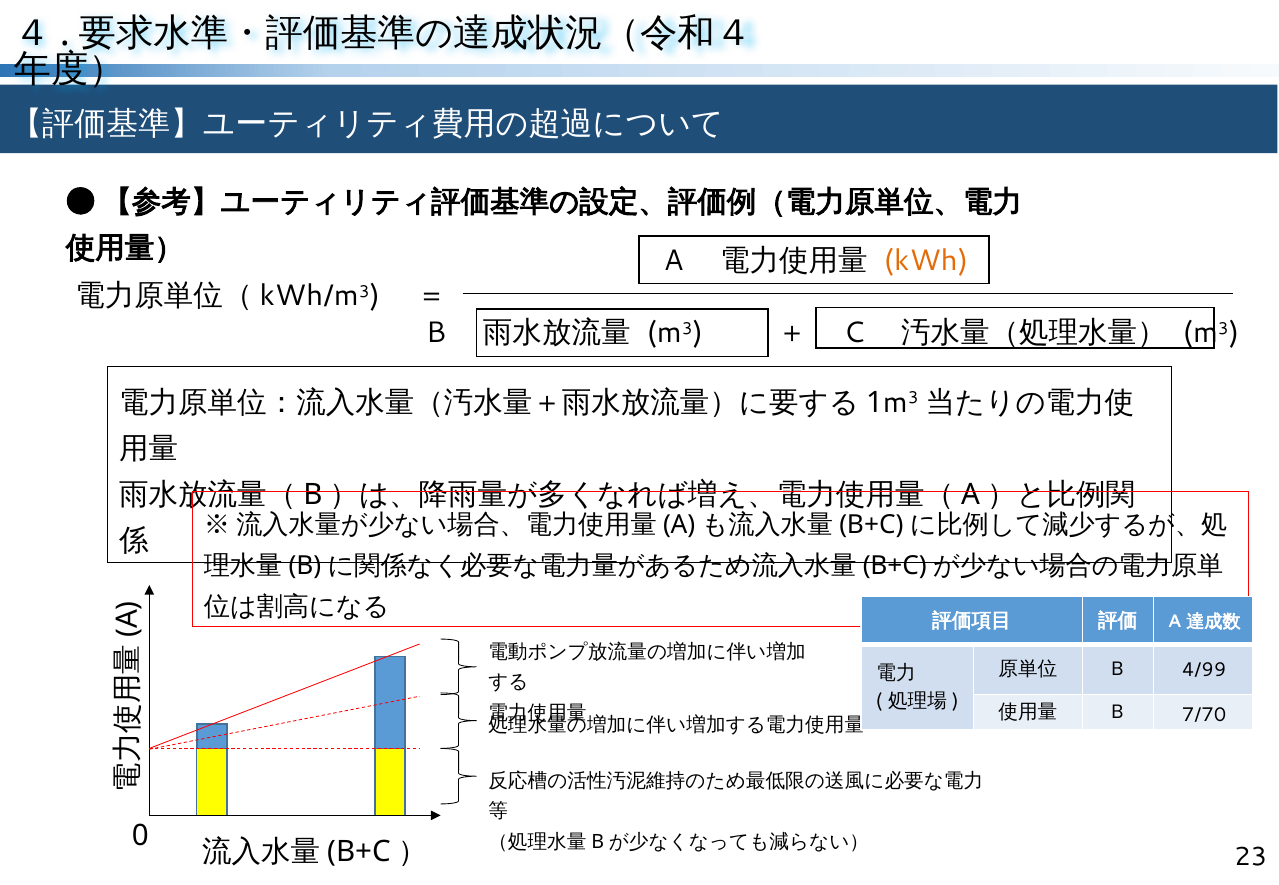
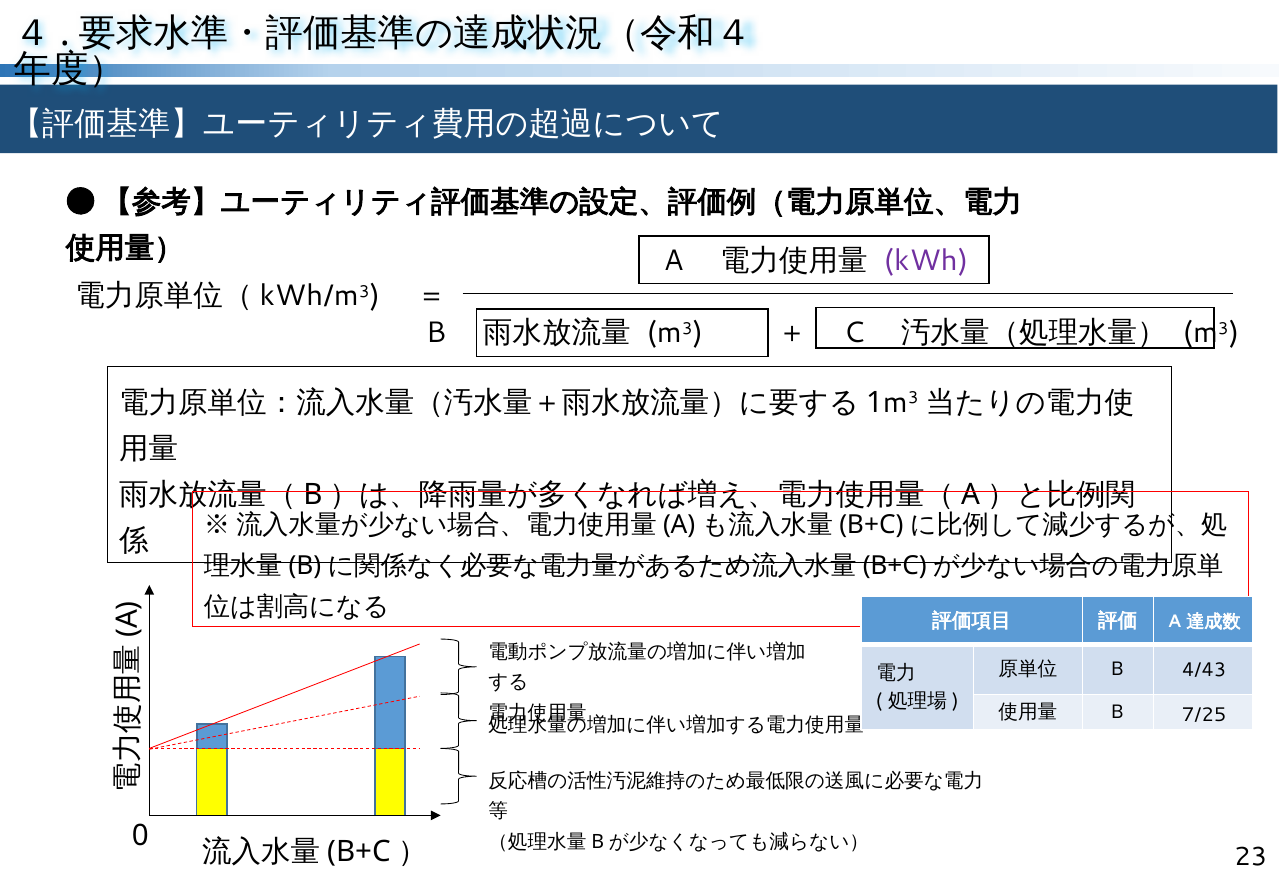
kWh colour: orange -> purple (926, 261)
4/99: 4/99 -> 4/43 (1204, 671)
7/70: 7/70 -> 7/25 (1204, 715)
